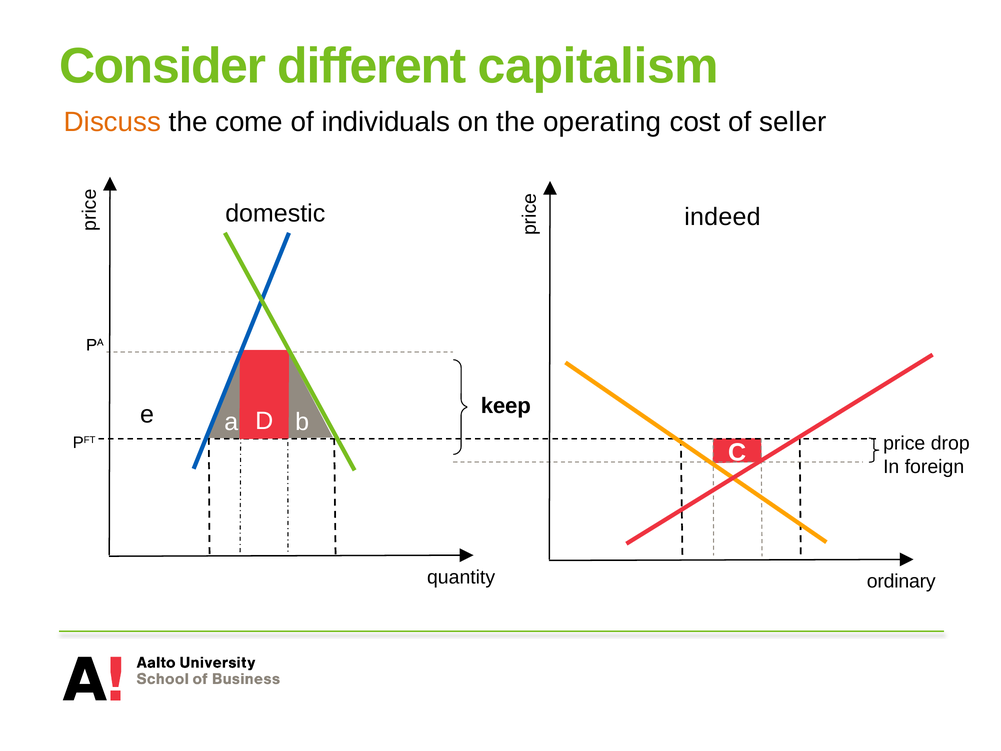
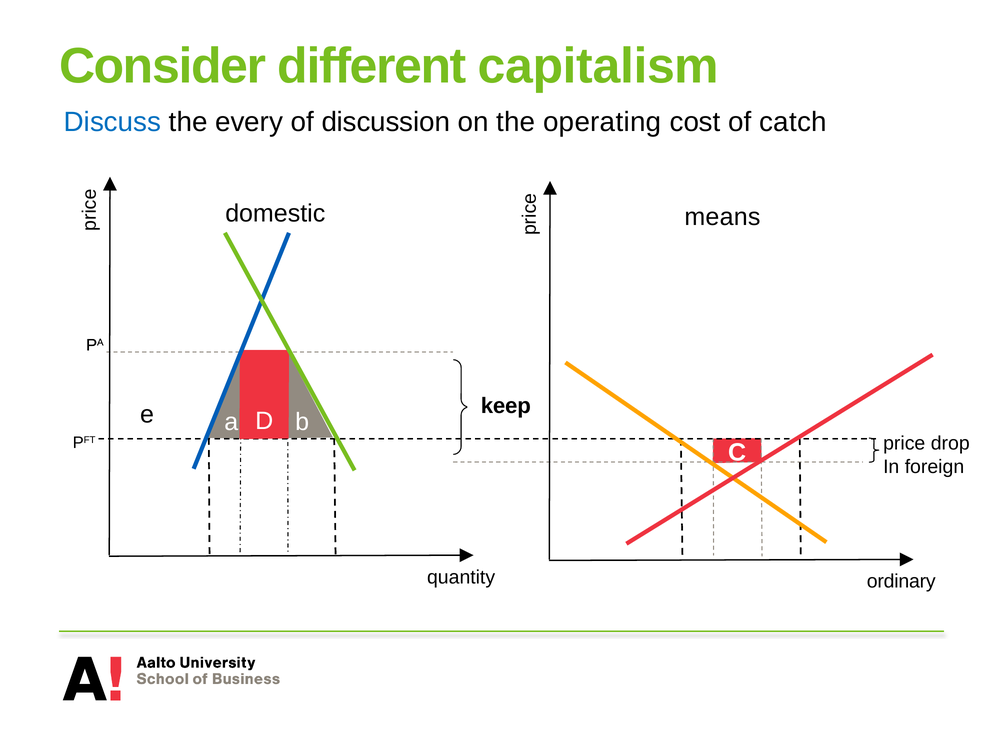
Discuss colour: orange -> blue (112, 122)
come: come -> every (249, 122)
individuals: individuals -> discussion (386, 122)
seller: seller -> catch (793, 122)
indeed: indeed -> means (722, 217)
